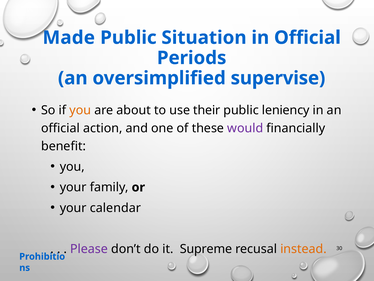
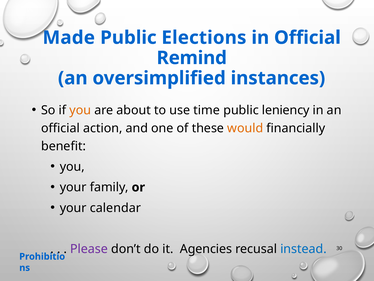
Situation: Situation -> Elections (204, 38)
Periods: Periods -> Remind (192, 58)
supervise: supervise -> instances (278, 78)
their: their -> time (207, 110)
would colour: purple -> orange (245, 128)
Supreme: Supreme -> Agencies (206, 249)
instead colour: orange -> blue (303, 249)
